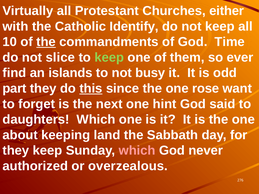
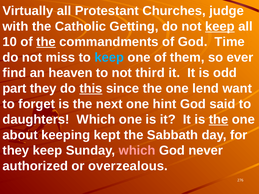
either: either -> judge (227, 11)
Identify: Identify -> Getting (134, 26)
keep underline: none -> present (220, 26)
slice: slice -> miss (60, 57)
keep colour: light green -> light blue (109, 57)
islands: islands -> heaven (71, 73)
busy: busy -> third (150, 73)
rose: rose -> lend (206, 89)
the underline: none -> present (219, 120)
land: land -> kept (107, 135)
